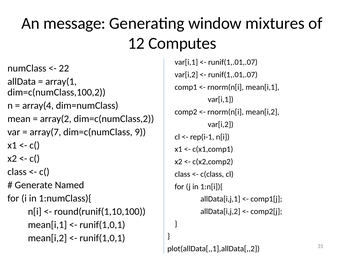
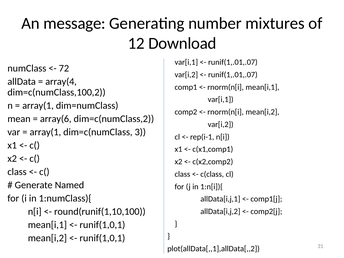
window: window -> number (215, 23)
Computes: Computes -> Download (182, 43)
22: 22 -> 72 (64, 68)
array(1: array(1 -> array(4 (61, 82)
array(4: array(4 -> array(1 (38, 106)
array(2: array(2 -> array(6 (56, 119)
array(7: array(7 -> array(1 (45, 132)
9: 9 -> 3 (140, 132)
